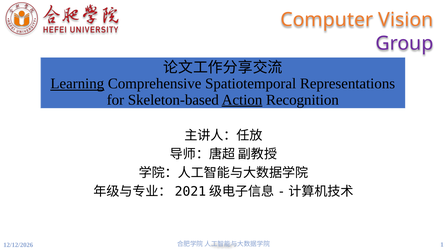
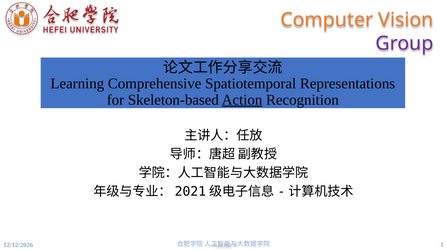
Learning underline: present -> none (77, 84)
